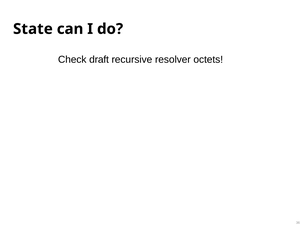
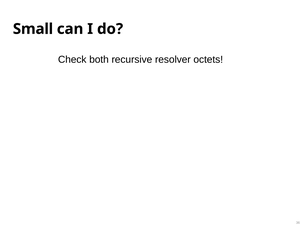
State: State -> Small (33, 29)
draft: draft -> both (99, 59)
